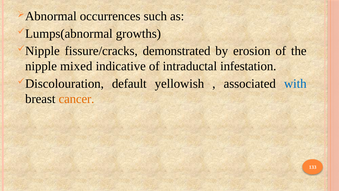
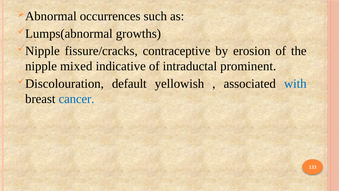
demonstrated: demonstrated -> contraceptive (177, 51)
infestation: infestation -> prominent (248, 66)
cancer colour: orange -> blue (76, 99)
